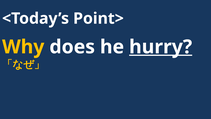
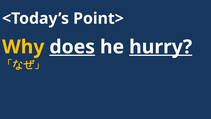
does underline: none -> present (72, 47)
